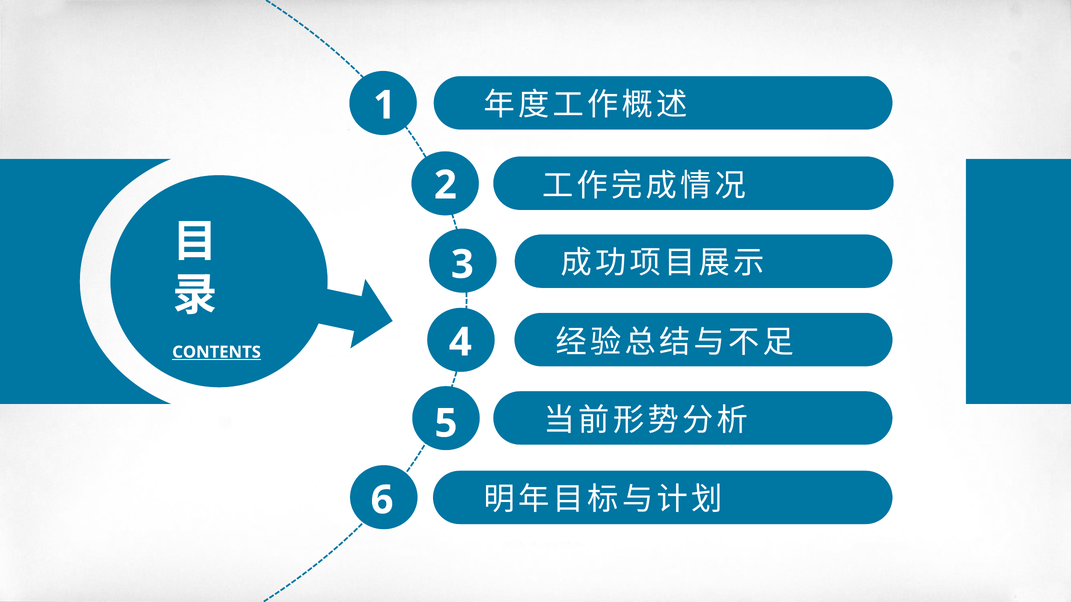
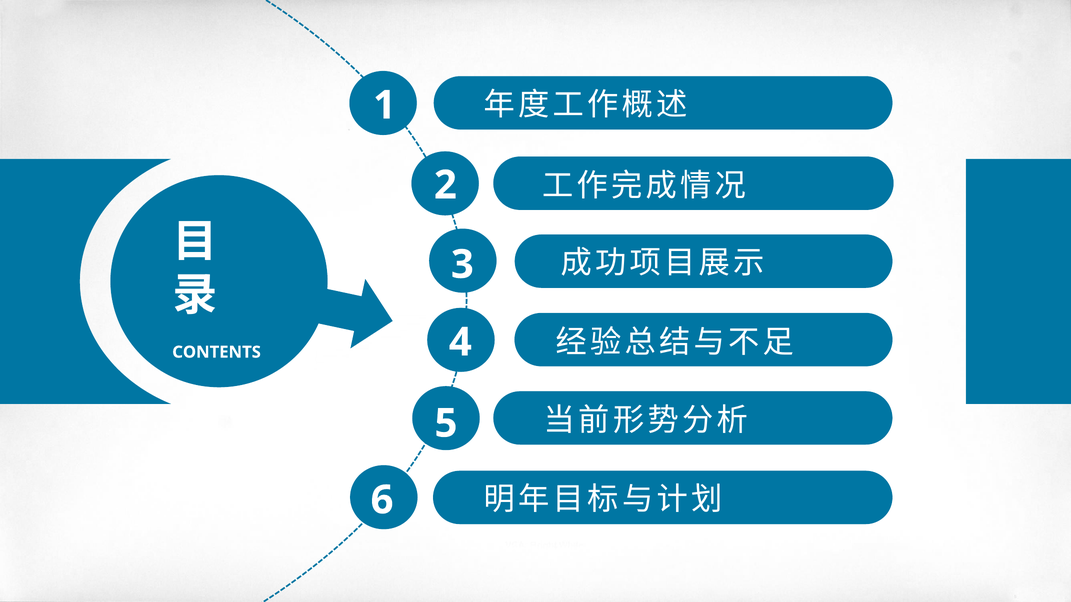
CONTENTS underline: present -> none (217, 352)
